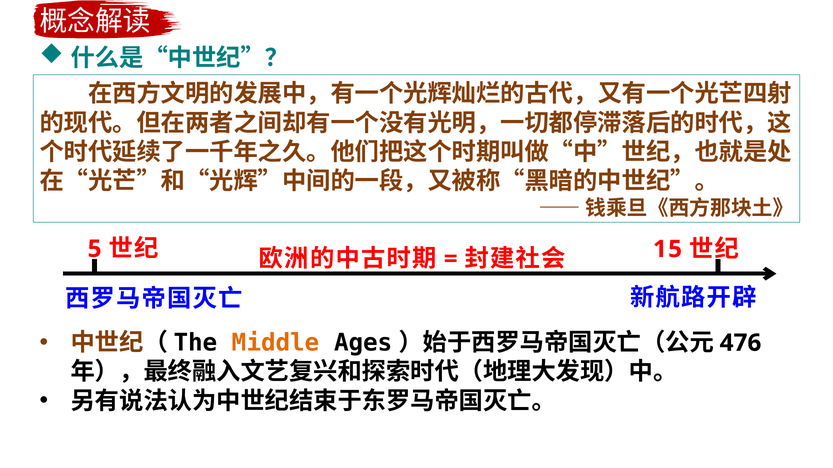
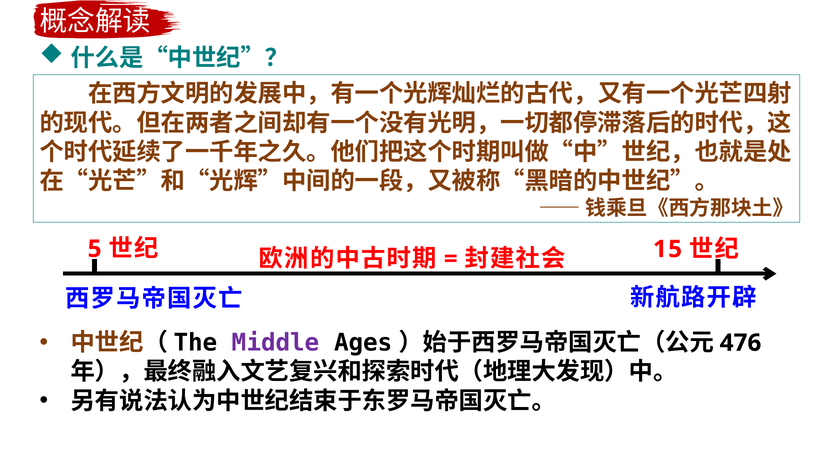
Middle colour: orange -> purple (276, 343)
